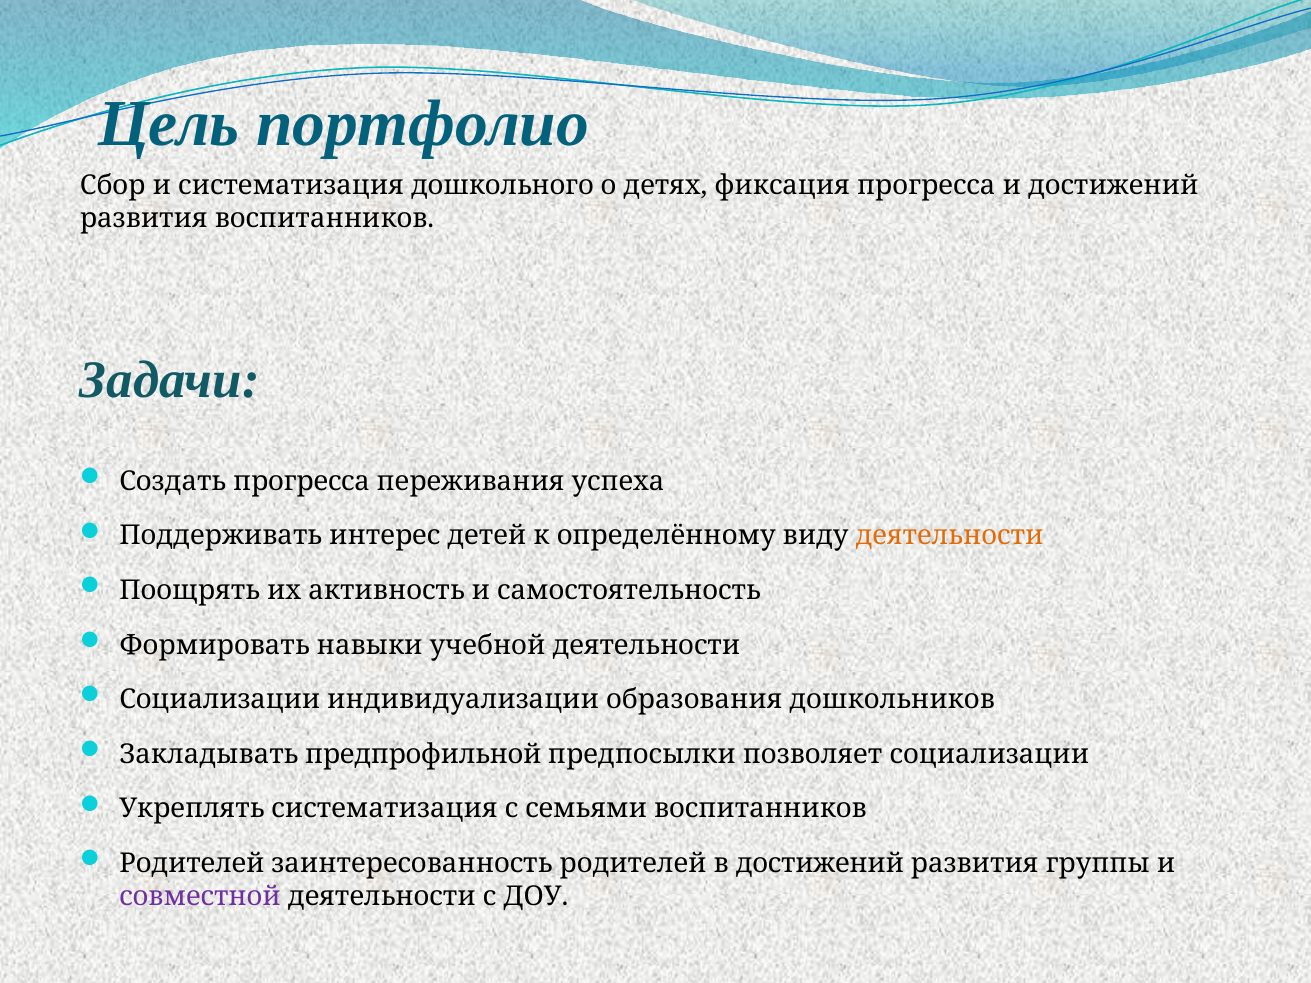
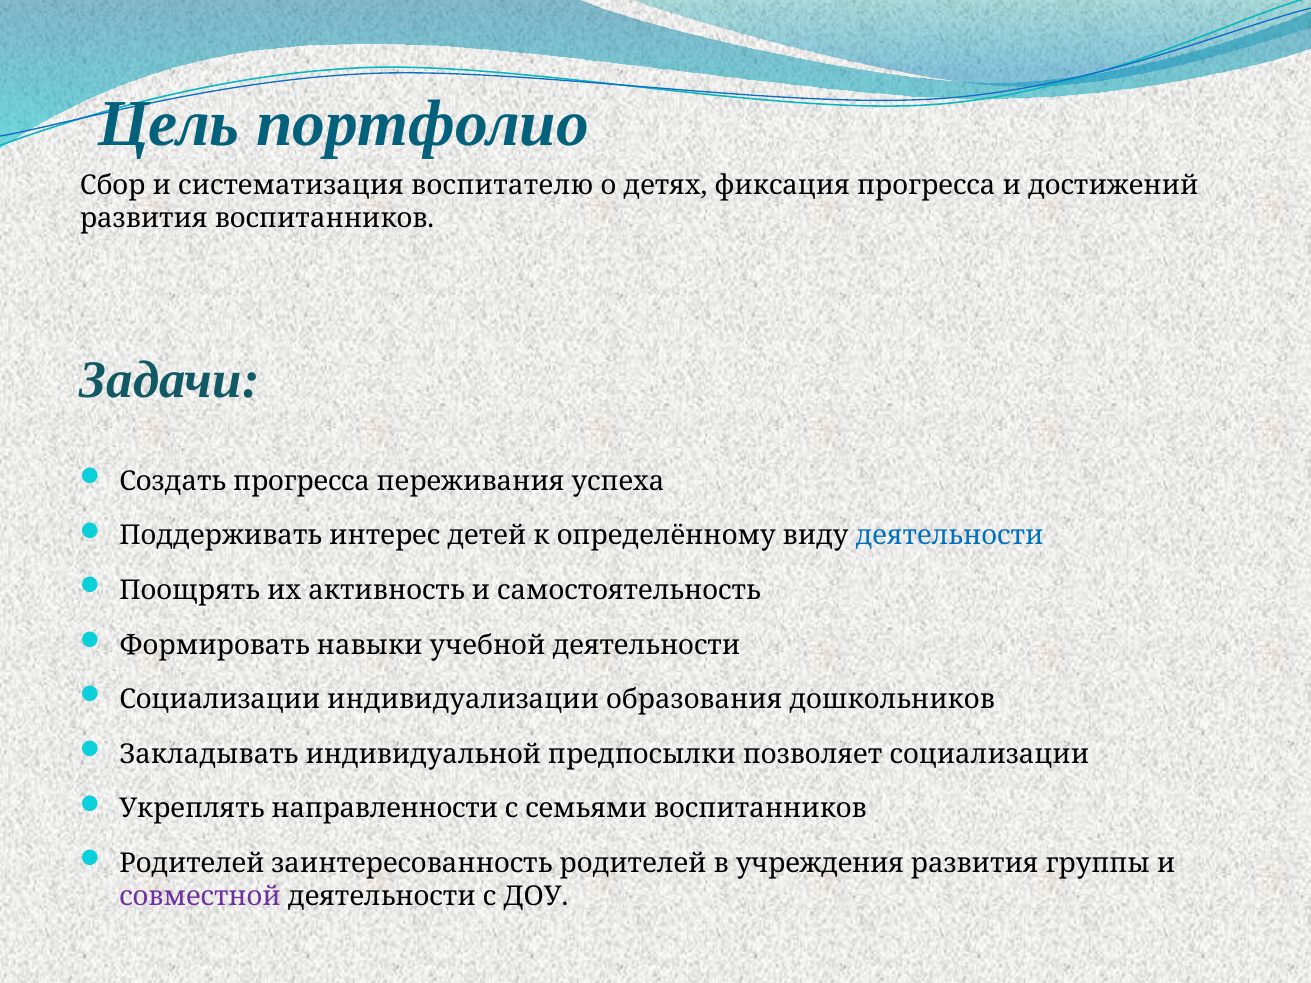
дошкольного: дошкольного -> воспитателю (502, 186)
деятельности colour: orange -> blue (950, 536)
предпрофильной: предпрофильной -> индивидуальной (423, 754)
Укреплять систематизация: систематизация -> направленности (385, 809)
в достижений: достижений -> учреждения (820, 864)
